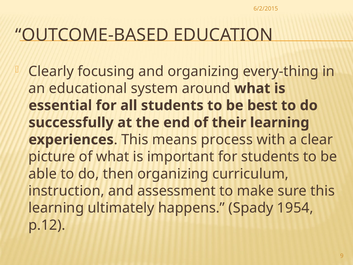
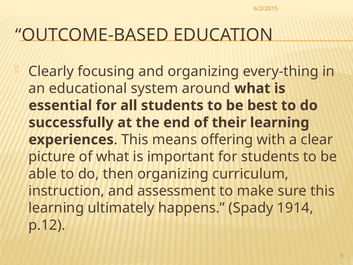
process: process -> offering (227, 140)
1954: 1954 -> 1914 (295, 208)
